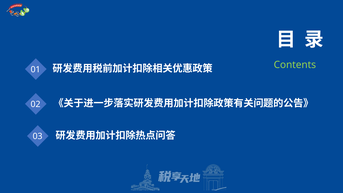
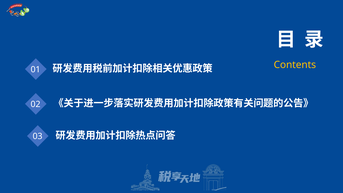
Contents colour: light green -> yellow (295, 65)
